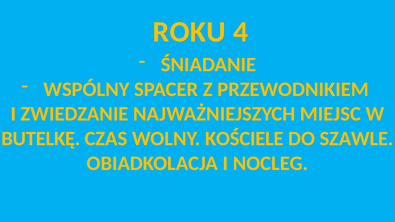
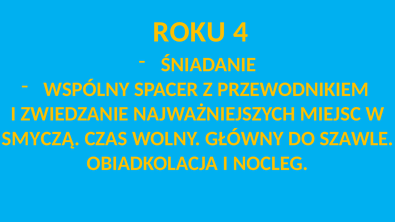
BUTELKĘ: BUTELKĘ -> SMYCZĄ (41, 139)
KOŚCIELE: KOŚCIELE -> GŁÓWNY (244, 139)
